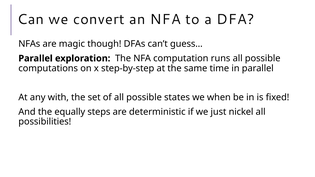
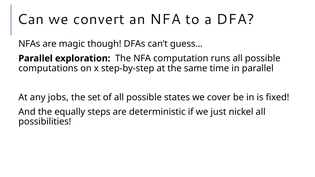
with: with -> jobs (58, 97)
when: when -> cover (219, 97)
